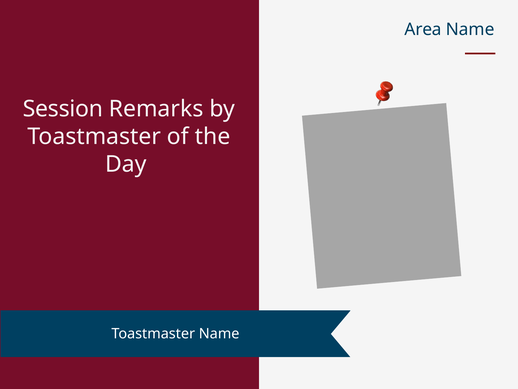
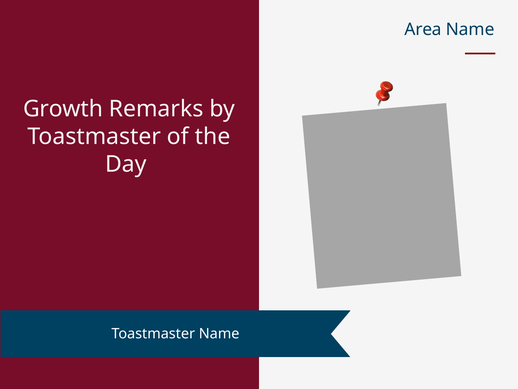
Session: Session -> Growth (63, 109)
